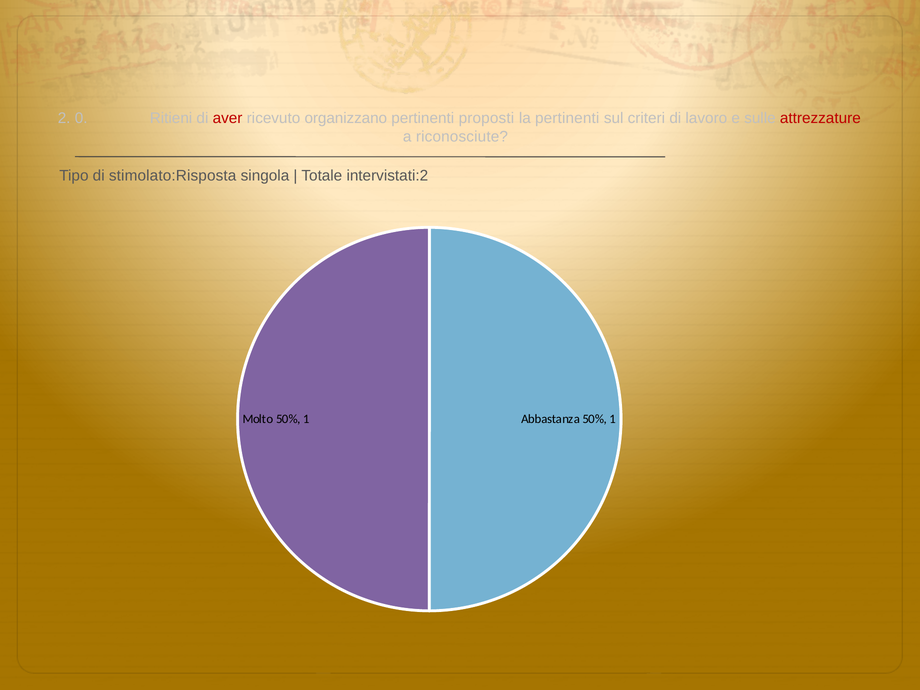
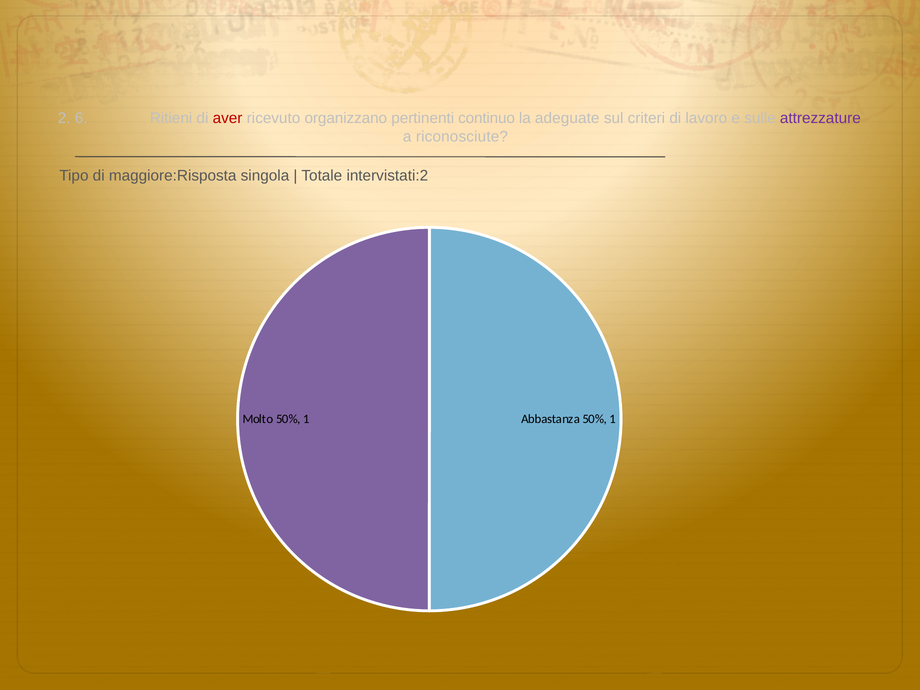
0: 0 -> 6 (81, 118)
proposti: proposti -> continuo (487, 118)
la pertinenti: pertinenti -> adeguate (567, 118)
attrezzature colour: red -> purple (820, 118)
stimolato:Risposta: stimolato:Risposta -> maggiore:Risposta (173, 176)
